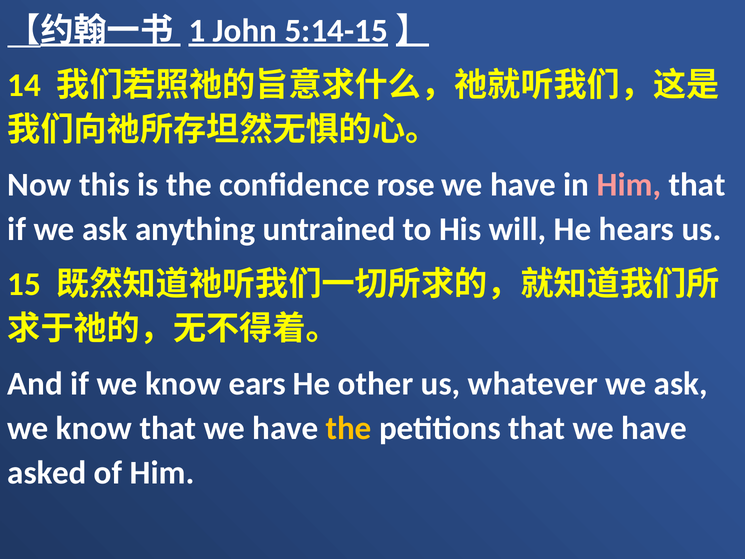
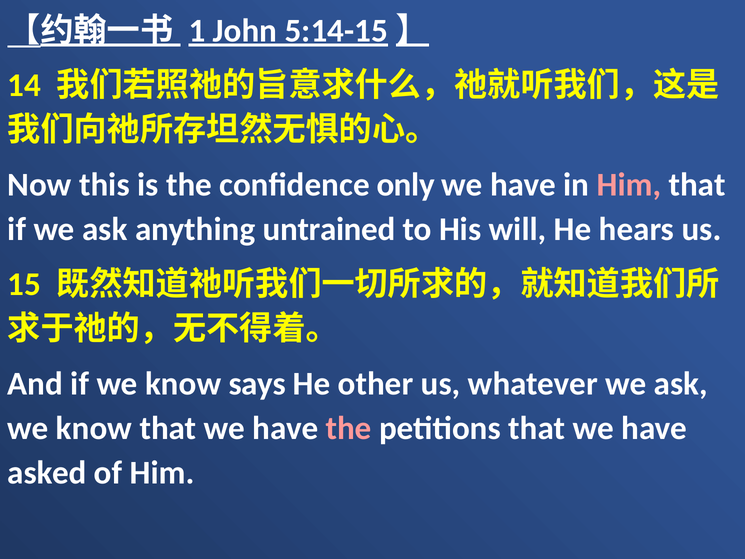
rose: rose -> only (406, 185)
ears: ears -> says (257, 384)
the colour: yellow -> pink (349, 428)
